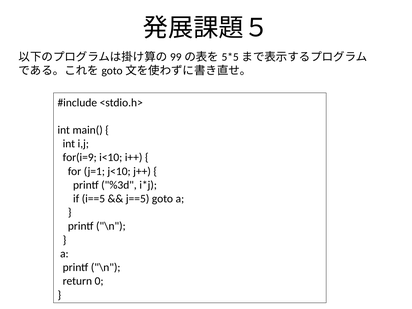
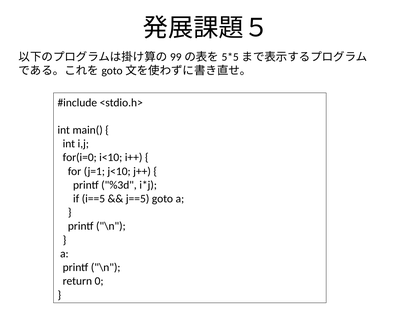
for(i=9: for(i=9 -> for(i=0 (80, 158)
